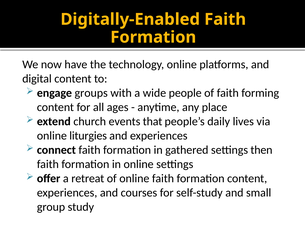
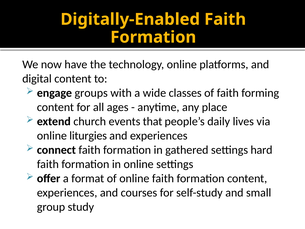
people: people -> classes (185, 93)
then: then -> hard (261, 150)
retreat: retreat -> format (88, 178)
